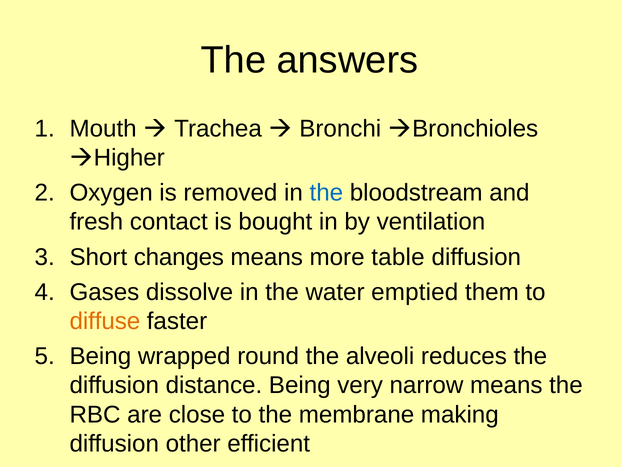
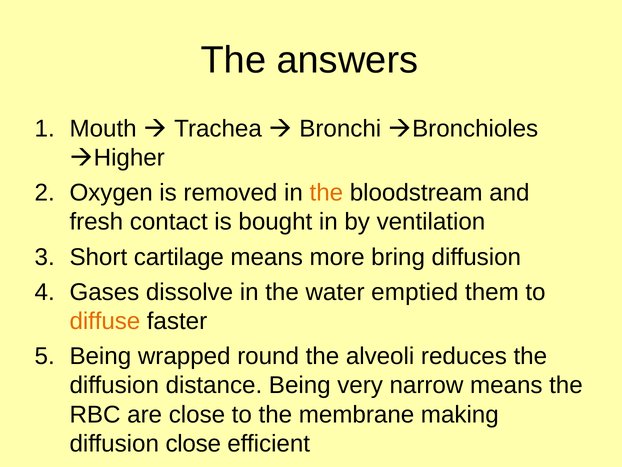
the colour: blue -> orange (326, 193)
changes: changes -> cartilage (179, 257)
table: table -> bring (398, 257)
diffusion other: other -> close (193, 443)
